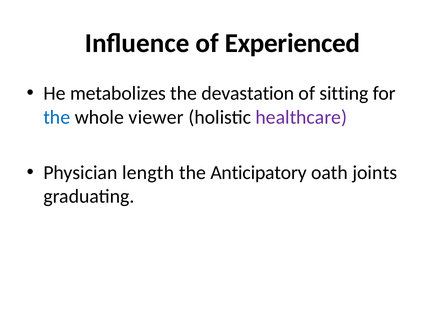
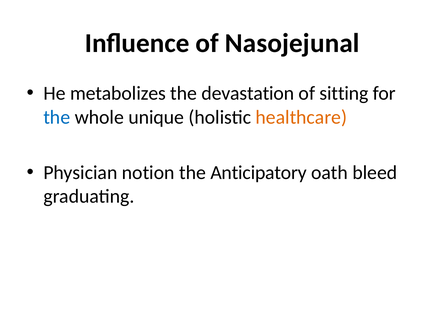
Experienced: Experienced -> Nasojejunal (292, 43)
viewer: viewer -> unique (156, 117)
healthcare colour: purple -> orange (301, 117)
length: length -> notion (148, 172)
joints: joints -> bleed (375, 172)
